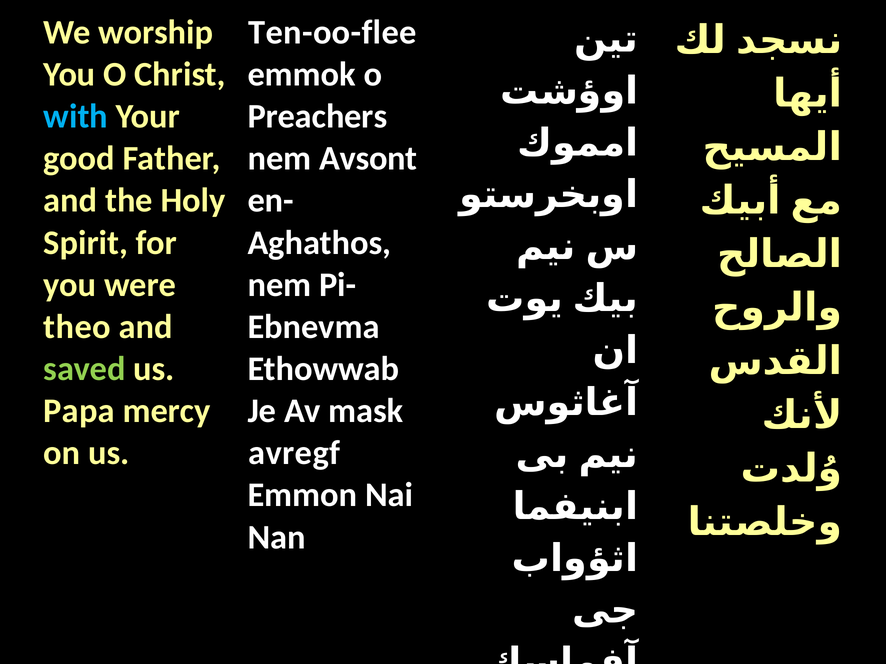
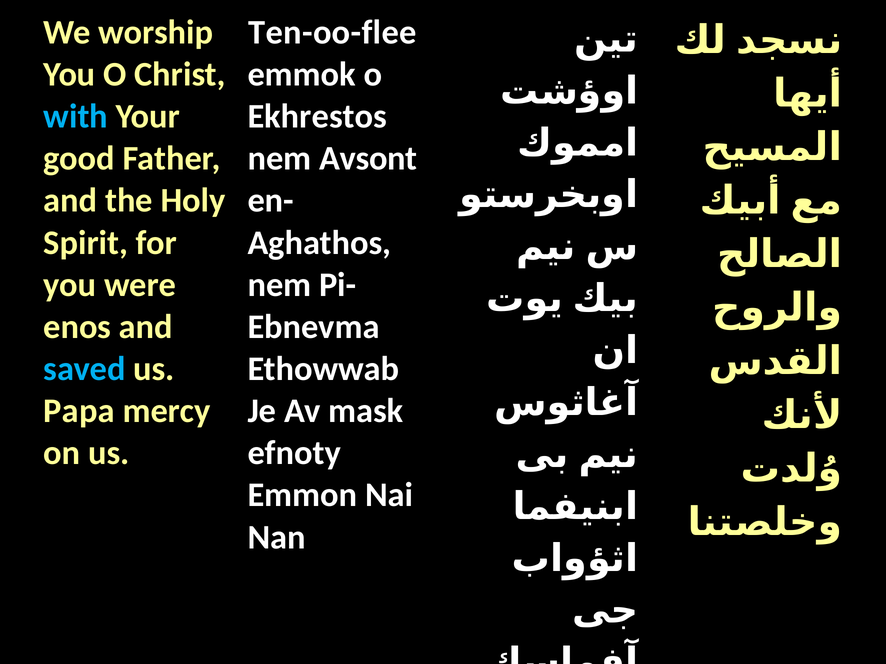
Preachers: Preachers -> Ekhrestos (317, 117)
theo: theo -> enos (77, 327)
saved colour: light green -> light blue (85, 369)
avregf: avregf -> efnoty (294, 453)
